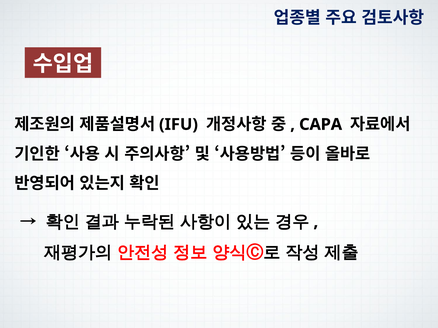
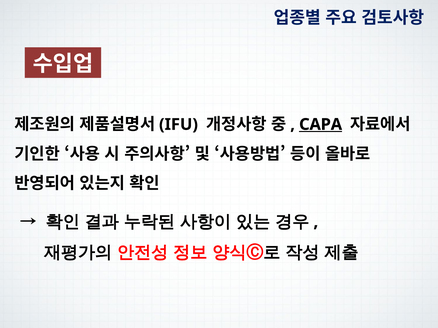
CAPA underline: none -> present (321, 125)
